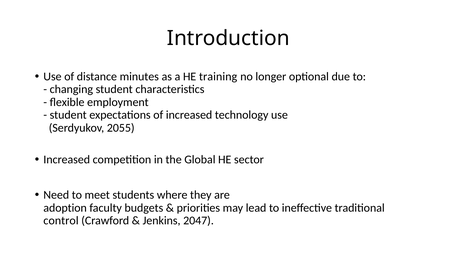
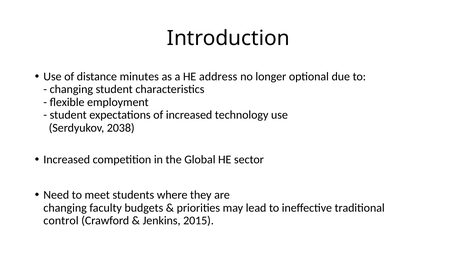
training: training -> address (218, 76)
2055: 2055 -> 2038 (121, 128)
adoption: adoption -> changing (65, 208)
2047: 2047 -> 2015 (199, 221)
